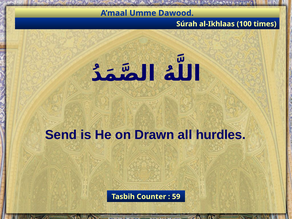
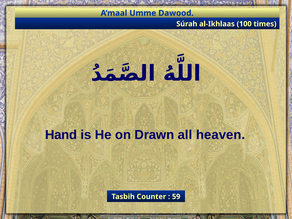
Send: Send -> Hand (61, 135)
hurdles: hurdles -> heaven (221, 135)
